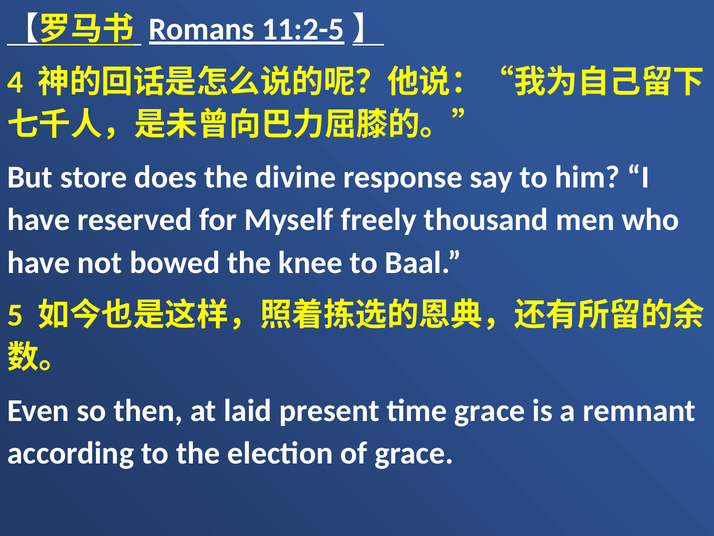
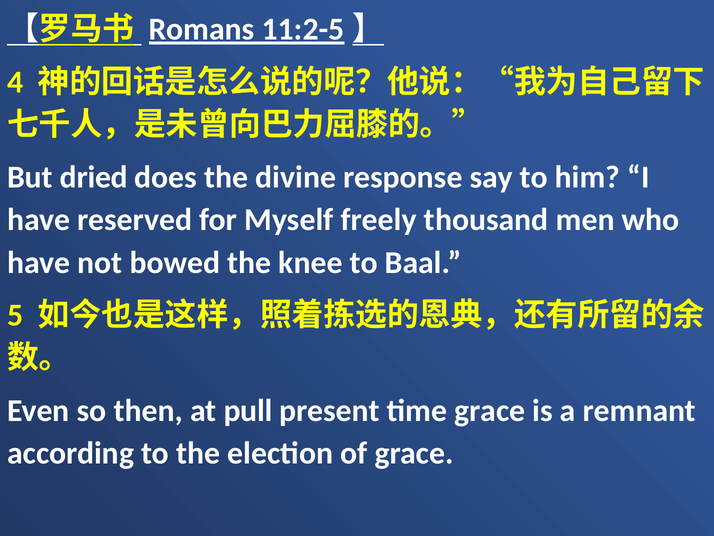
store: store -> dried (94, 177)
laid: laid -> pull (248, 410)
